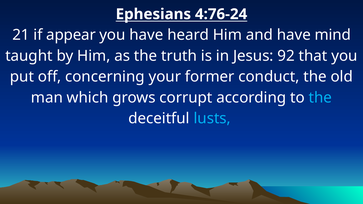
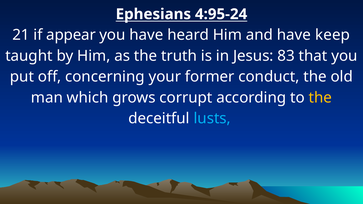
4:76-24: 4:76-24 -> 4:95-24 (221, 14)
mind: mind -> keep (333, 35)
92: 92 -> 83 (286, 56)
the colour: light blue -> yellow (320, 98)
